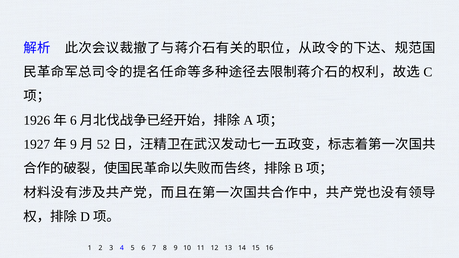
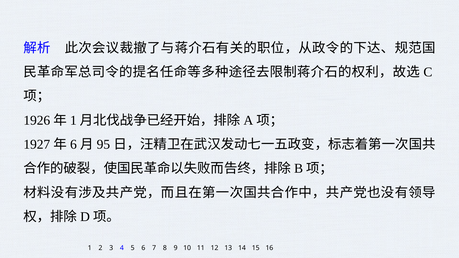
6: 6 -> 1 (73, 120)
9: 9 -> 6 (73, 145)
52: 52 -> 95 (103, 145)
